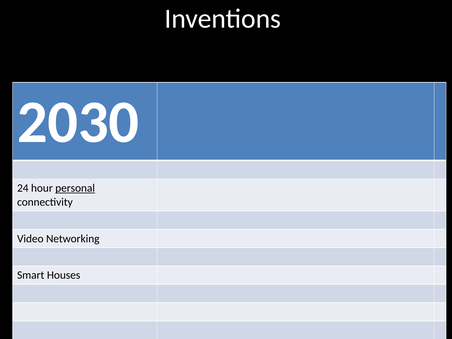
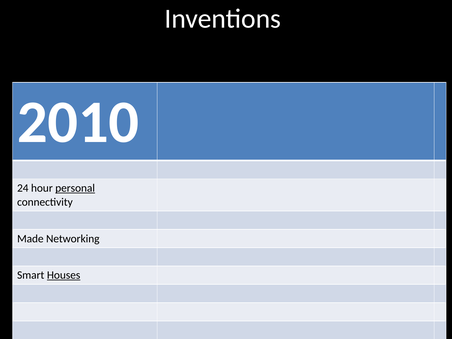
2030: 2030 -> 2010 (78, 122)
Video: Video -> Made (30, 239)
Houses underline: none -> present (64, 275)
